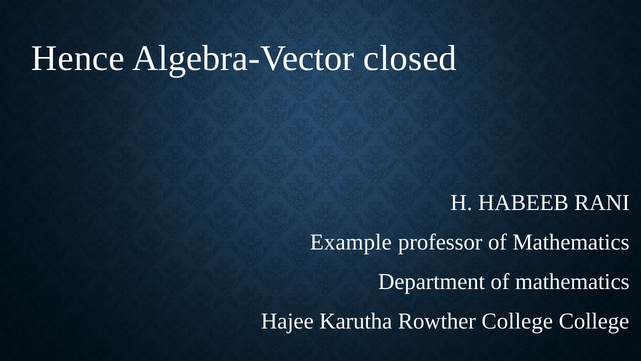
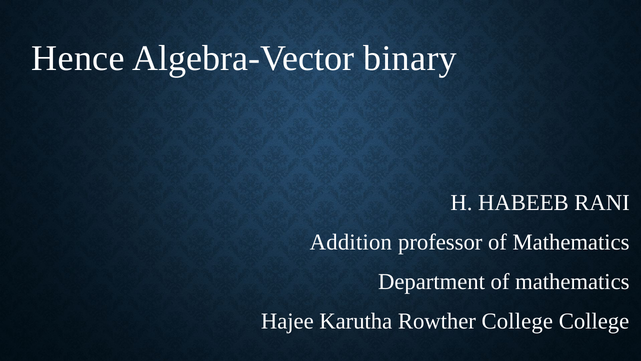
closed: closed -> binary (410, 58)
Example: Example -> Addition (351, 242)
